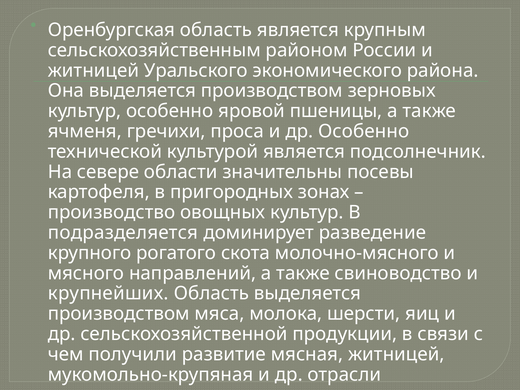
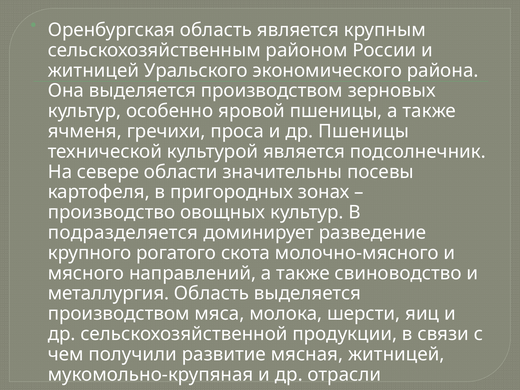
др Особенно: Особенно -> Пшеницы (364, 131)
крупнейших: крупнейших -> металлургия (108, 293)
